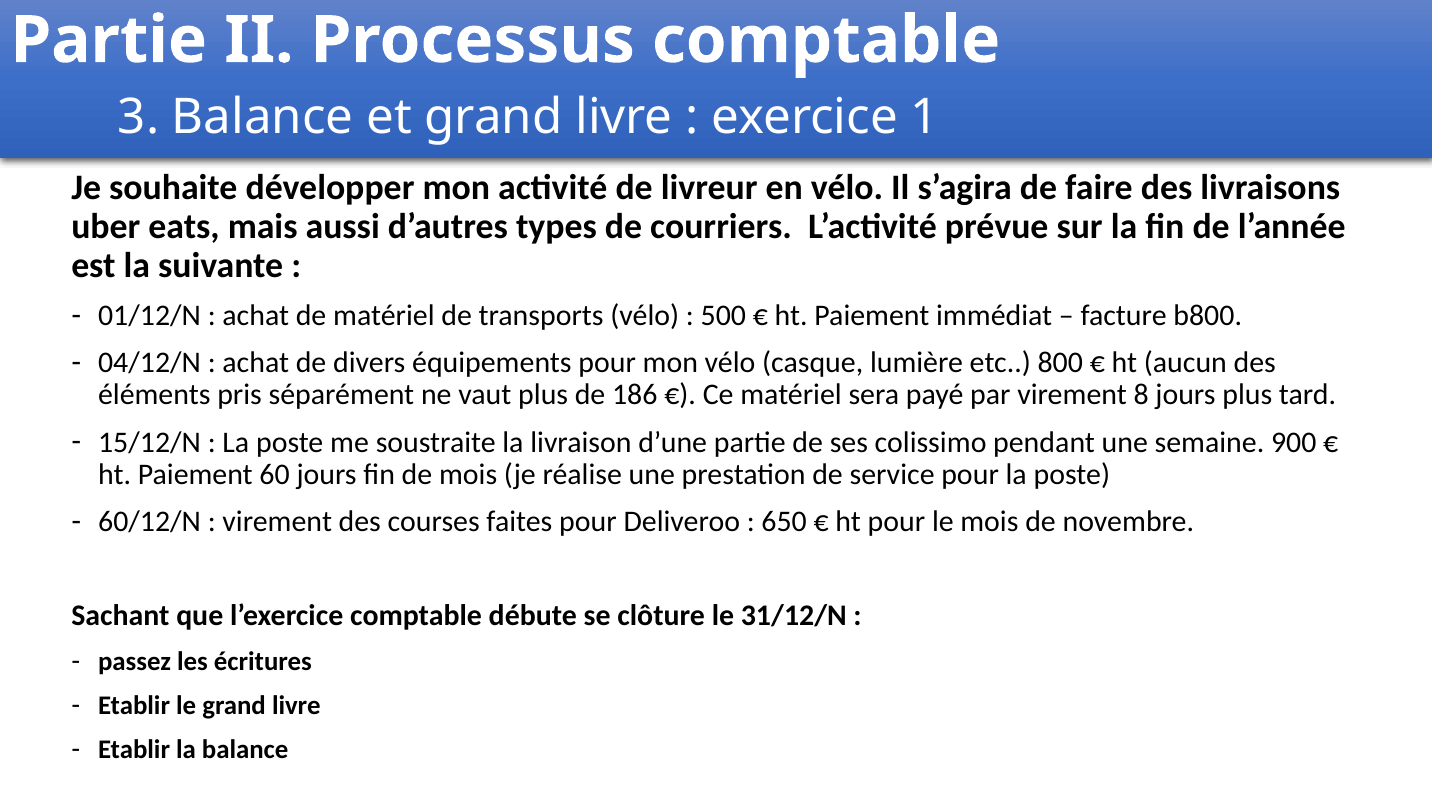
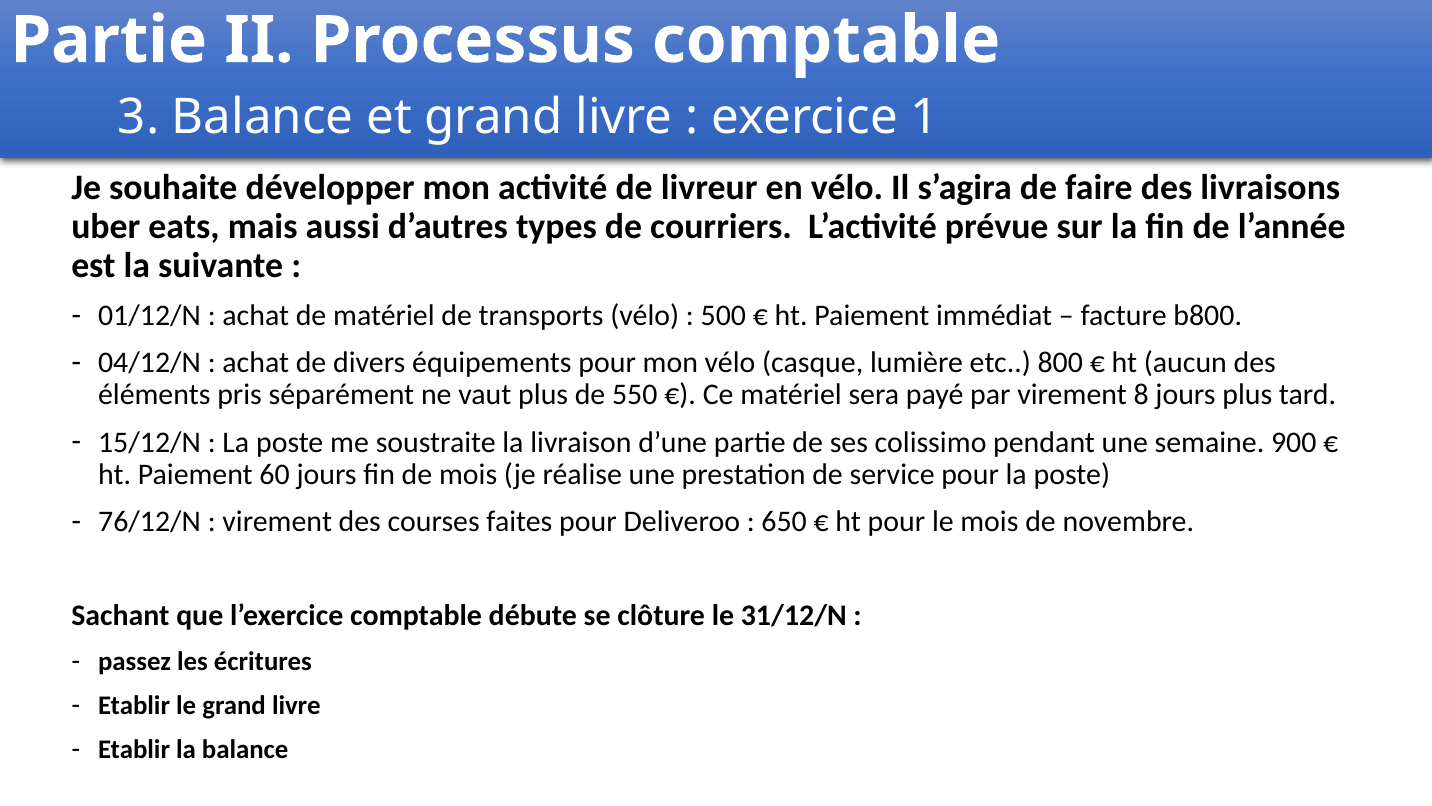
186: 186 -> 550 (635, 395)
60/12/N: 60/12/N -> 76/12/N (150, 521)
